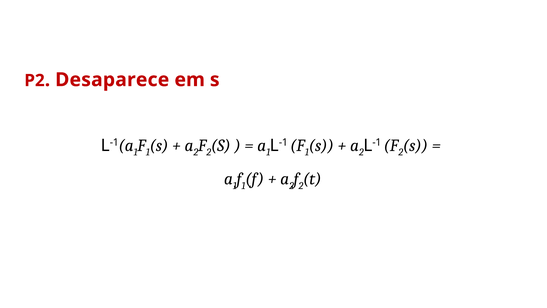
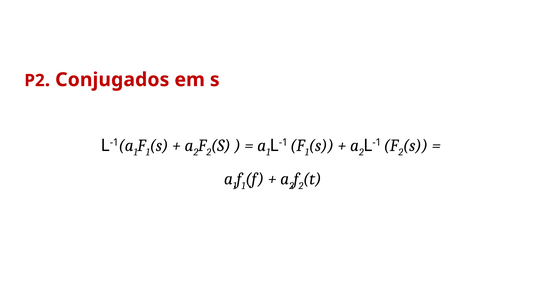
Desaparece: Desaparece -> Conjugados (112, 80)
